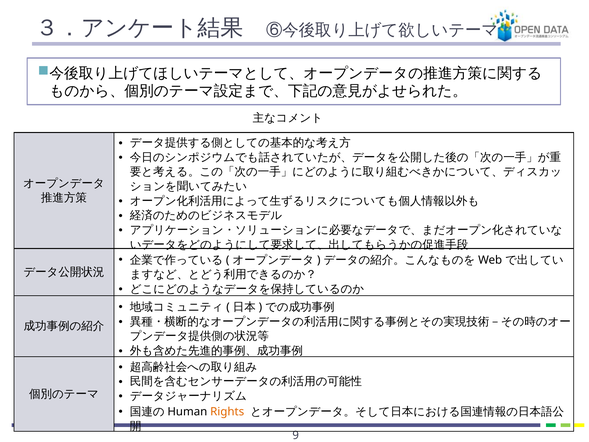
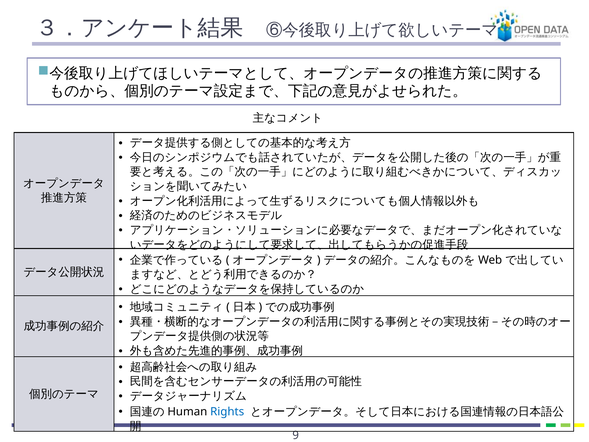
Rights colour: orange -> blue (227, 411)
